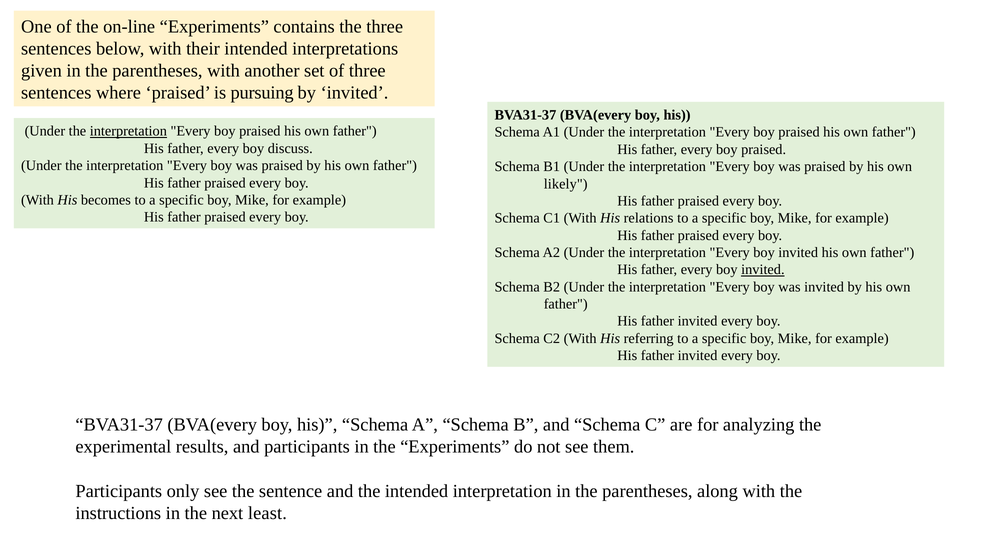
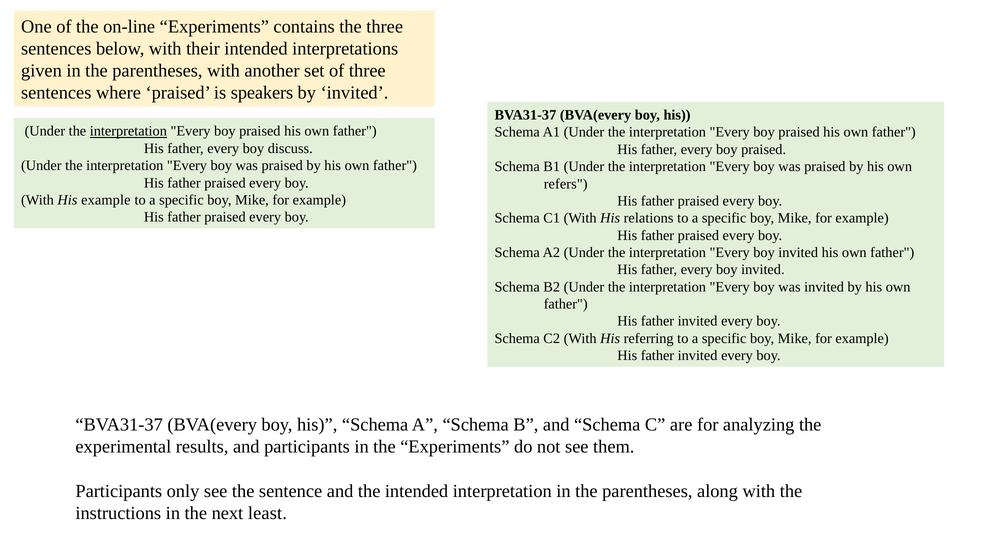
pursuing: pursuing -> speakers (262, 93)
likely: likely -> refers (566, 184)
His becomes: becomes -> example (106, 200)
invited underline: present -> none (763, 270)
